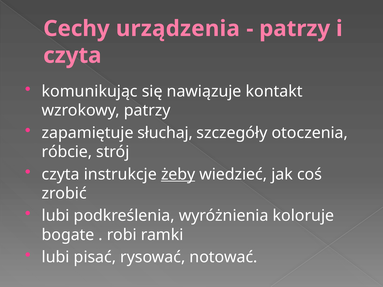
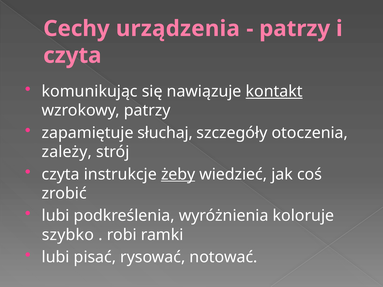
kontakt underline: none -> present (274, 91)
róbcie: róbcie -> zależy (67, 152)
bogate: bogate -> szybko (68, 235)
